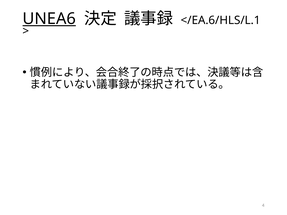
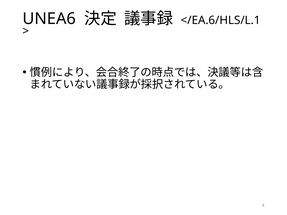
UNEA6 underline: present -> none (49, 19)
